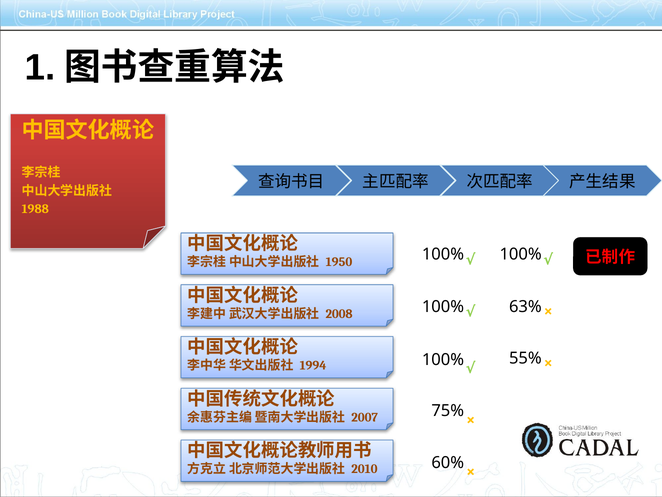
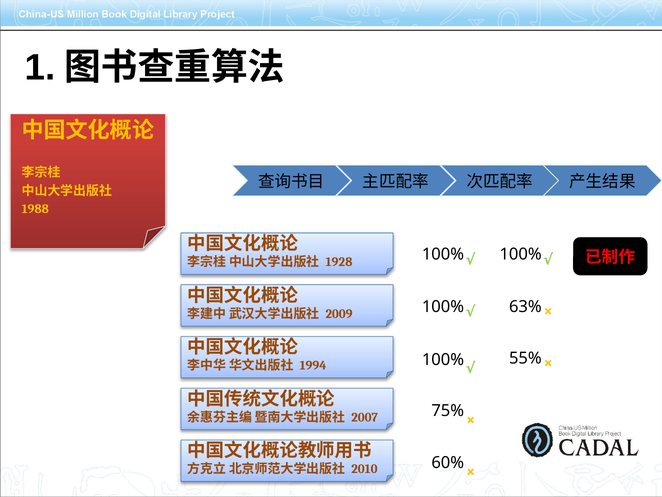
1950: 1950 -> 1928 (339, 262)
2008: 2008 -> 2009 (339, 314)
